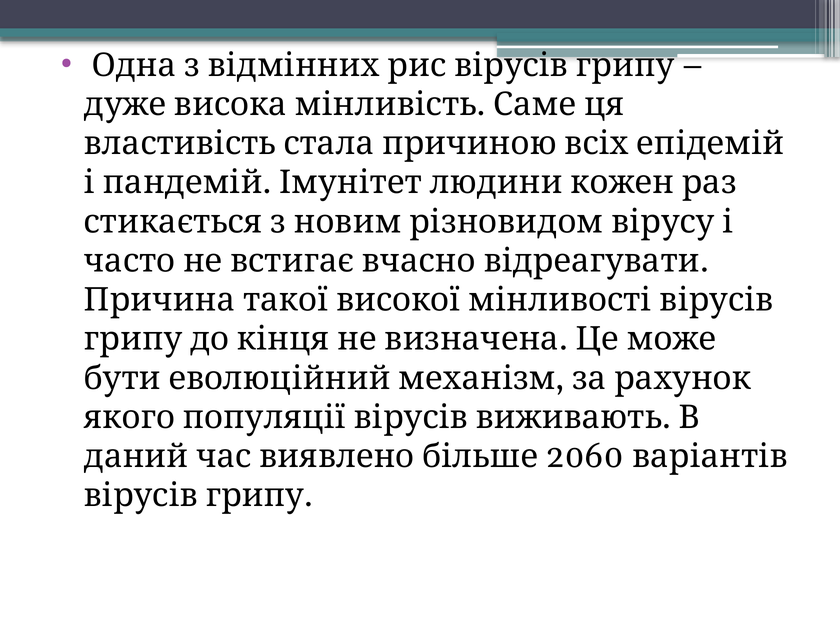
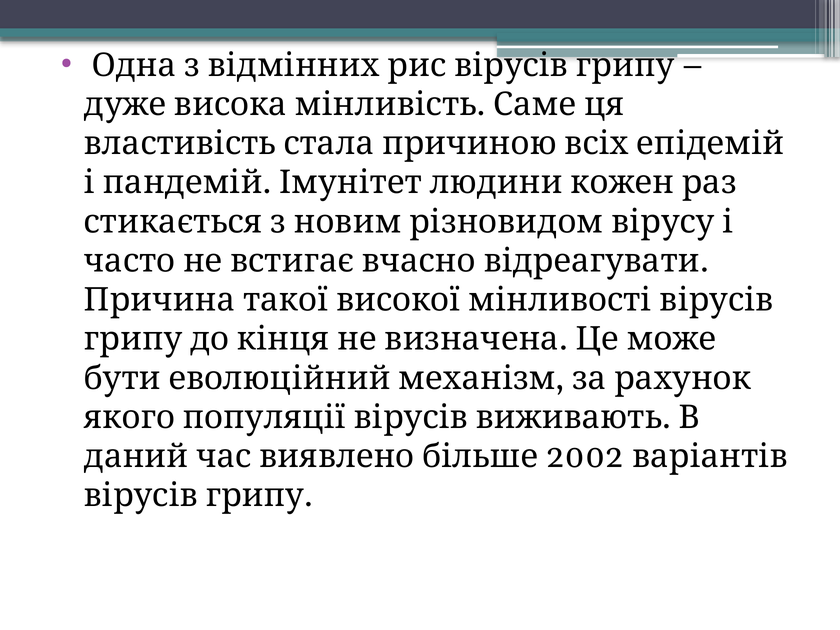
2060: 2060 -> 2002 (585, 457)
